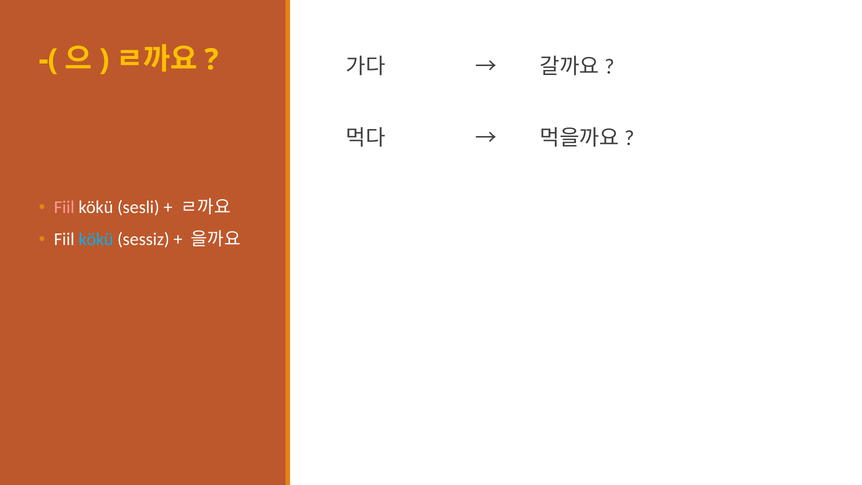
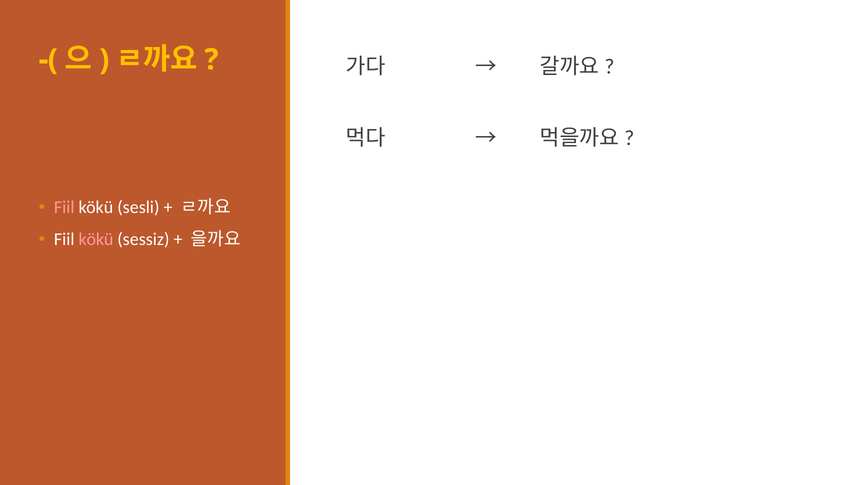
kökü colour: light blue -> pink (96, 239)
